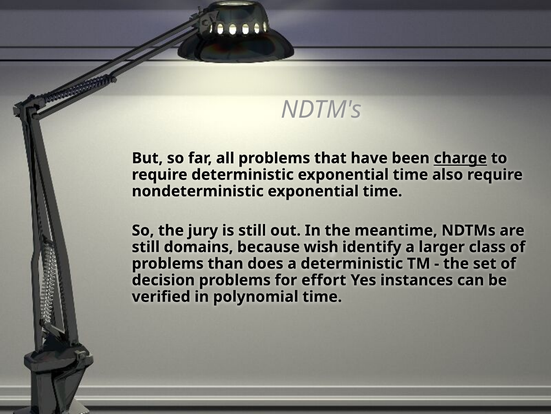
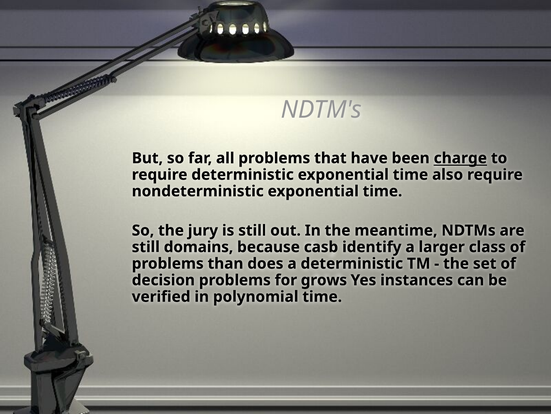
wish: wish -> casb (321, 247)
effort: effort -> grows (324, 280)
